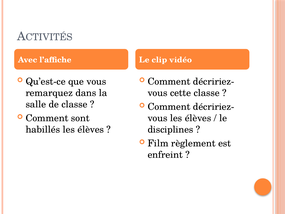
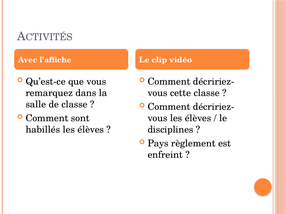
Film: Film -> Pays (158, 143)
